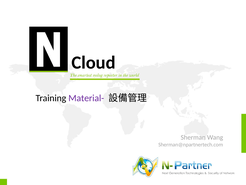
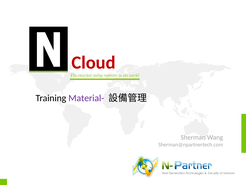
Cloud colour: black -> red (94, 62)
